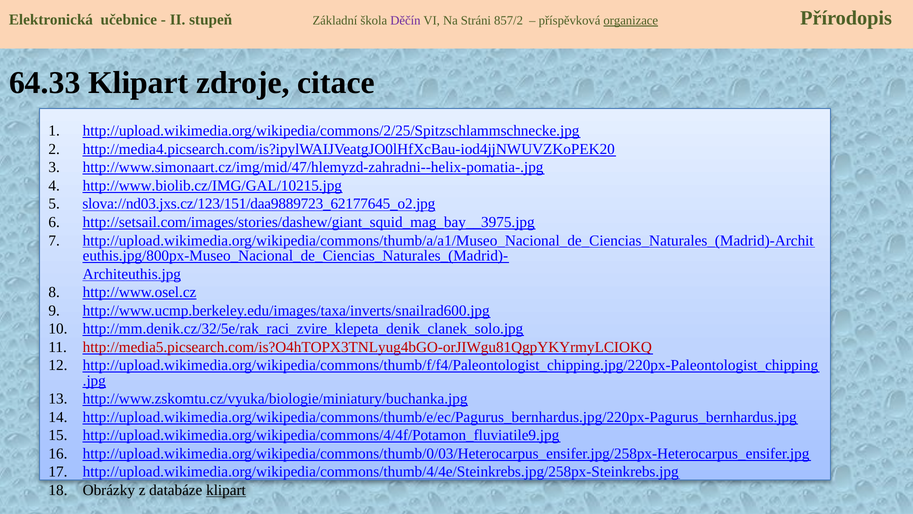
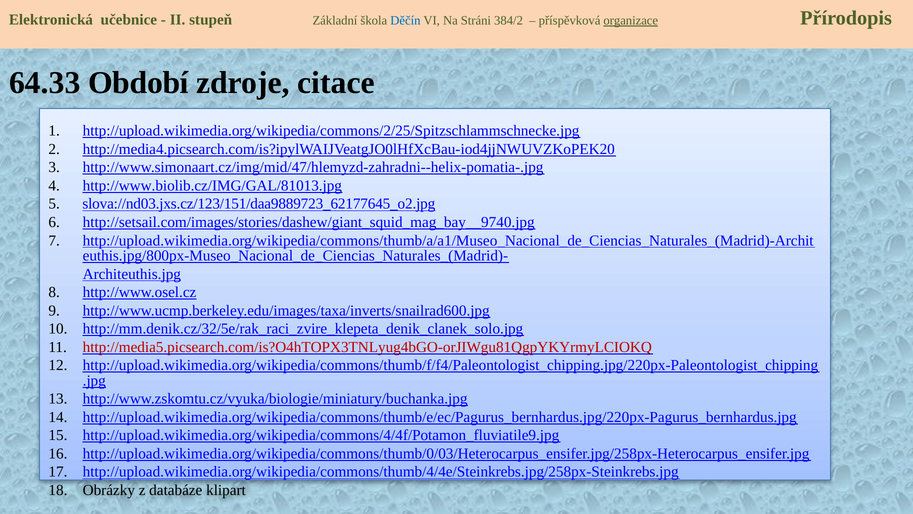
Děčín colour: purple -> blue (405, 21)
857/2: 857/2 -> 384/2 (509, 21)
64.33 Klipart: Klipart -> Období (138, 83)
http://www.biolib.cz/IMG/GAL/10215.jpg: http://www.biolib.cz/IMG/GAL/10215.jpg -> http://www.biolib.cz/IMG/GAL/81013.jpg (212, 186)
http://setsail.com/images/stories/dashew/giant_squid_mag_bay__3975.jpg: http://setsail.com/images/stories/dashew/giant_squid_mag_bay__3975.jpg -> http://setsail.com/images/stories/dashew/giant_squid_mag_bay__9740.jpg (309, 222)
klipart underline: present -> none (226, 490)
